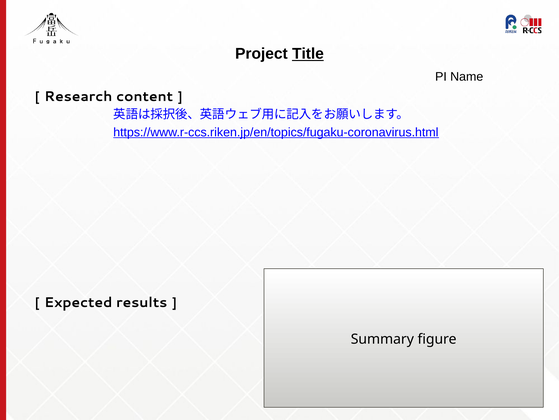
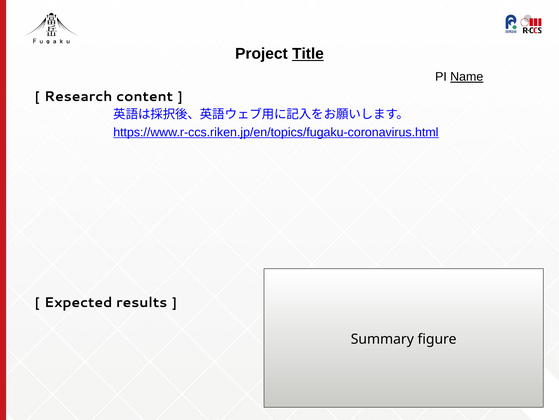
Name underline: none -> present (467, 77)
